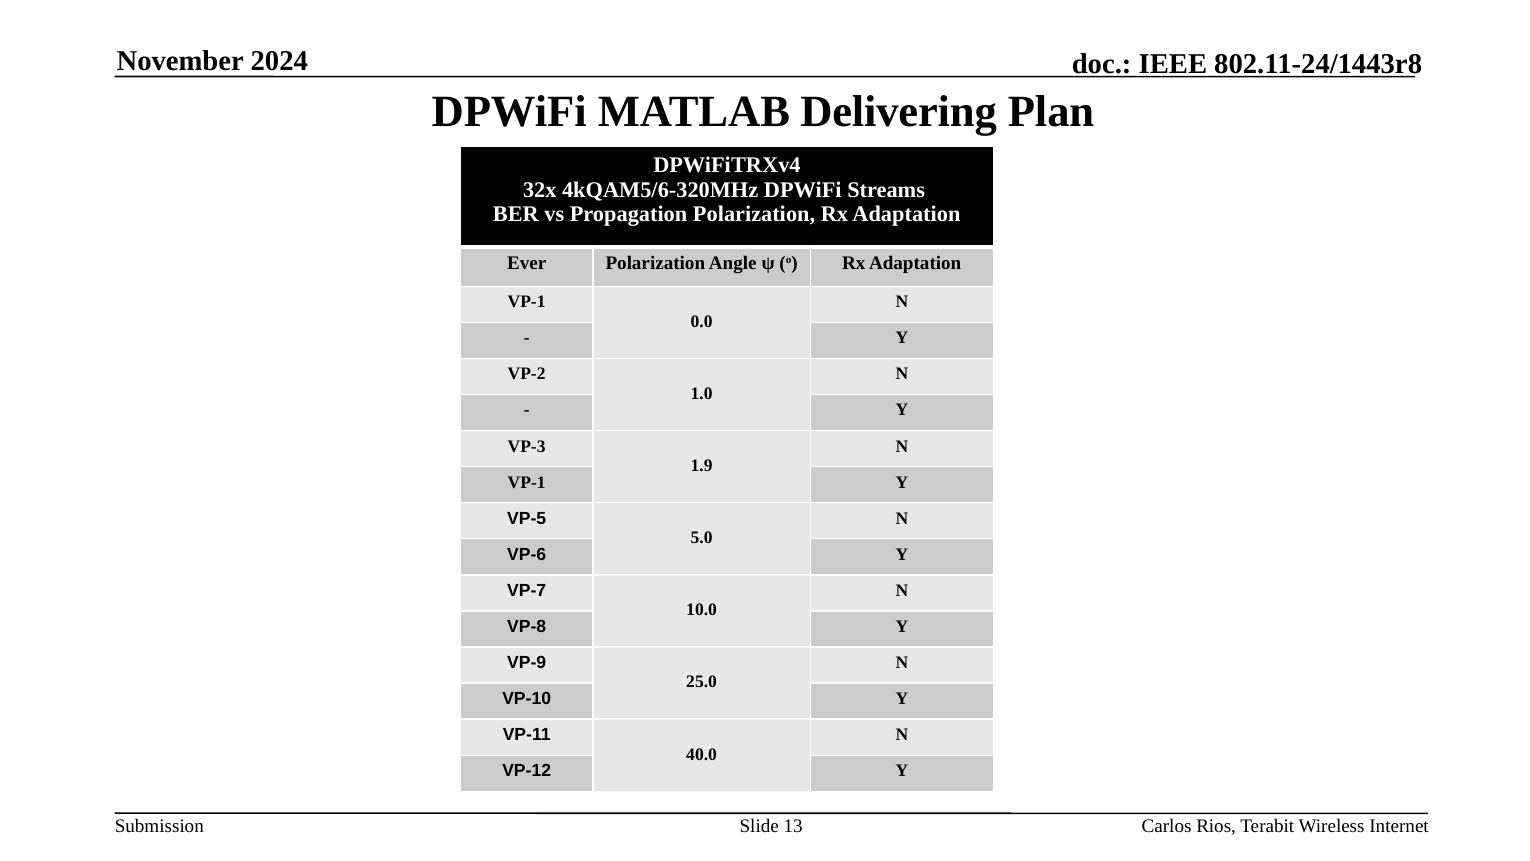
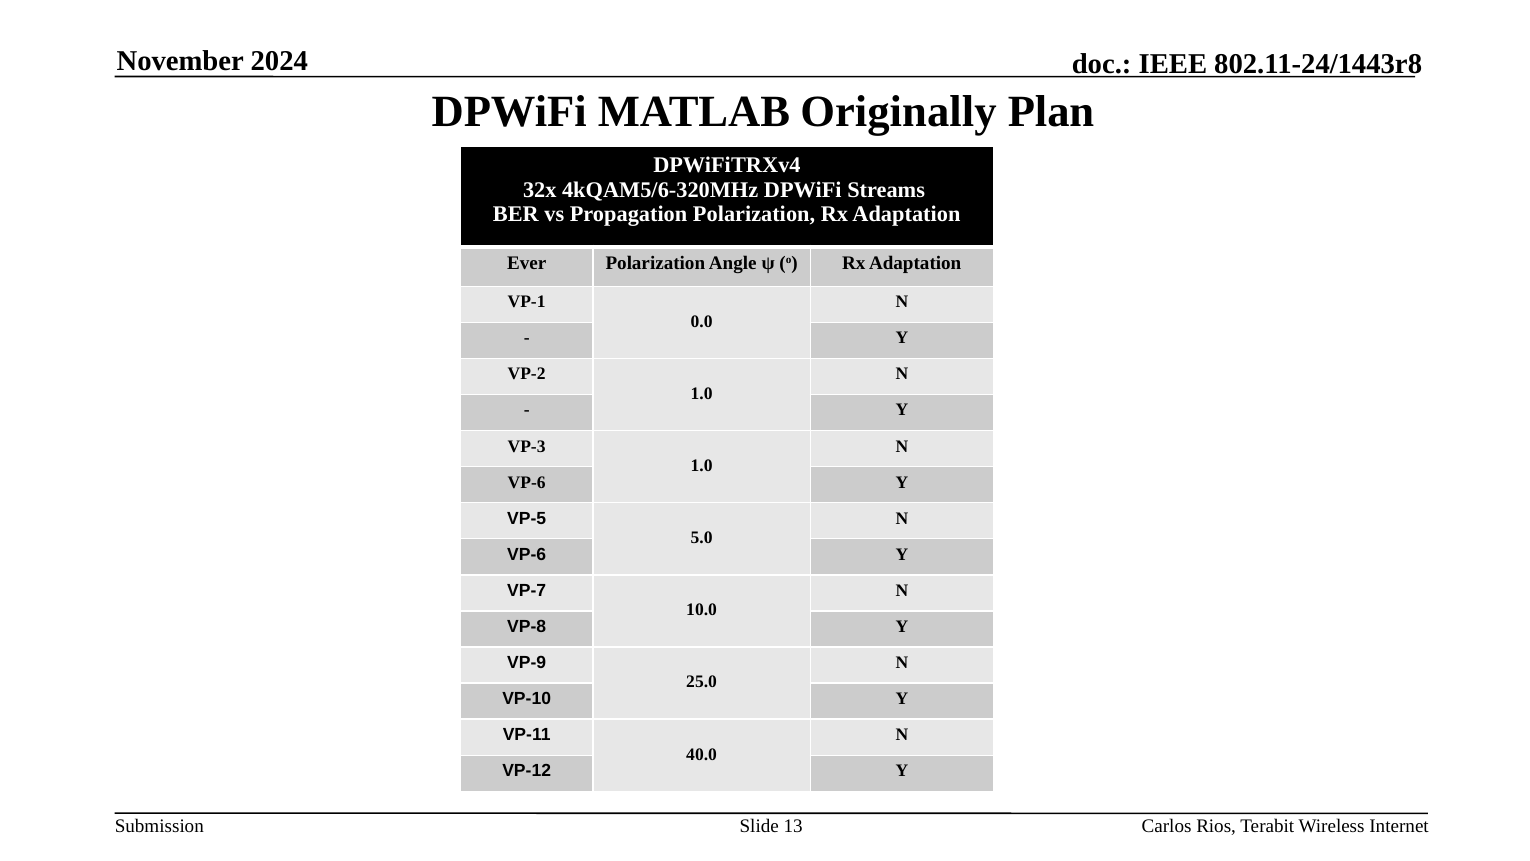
Delivering: Delivering -> Originally (898, 112)
1.9: 1.9 -> 1.0 (702, 466)
VP-1: VP-1 -> VP-6 (527, 482)
